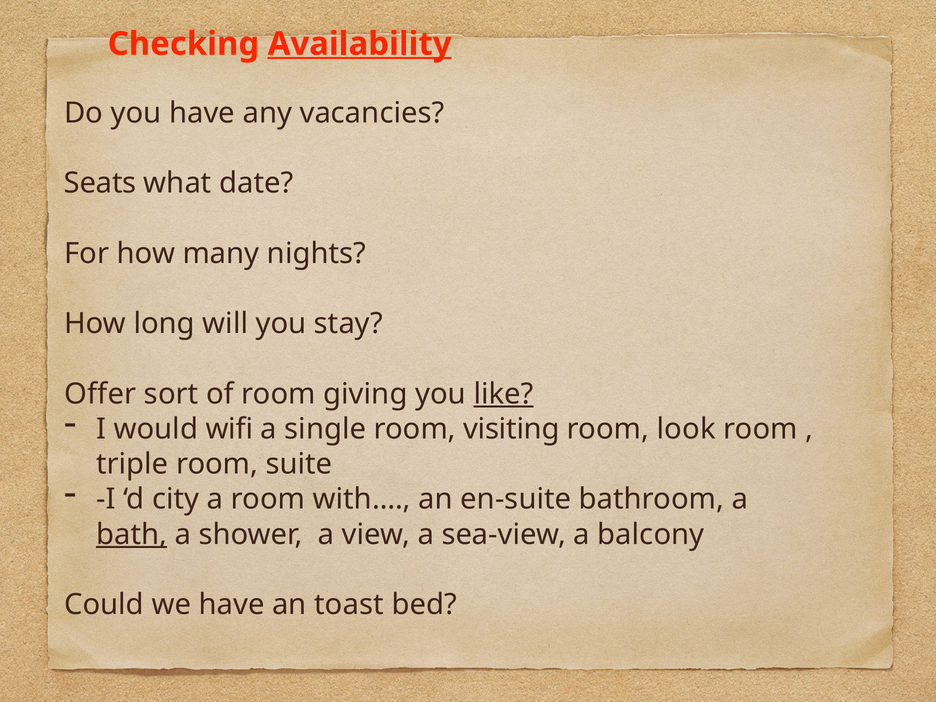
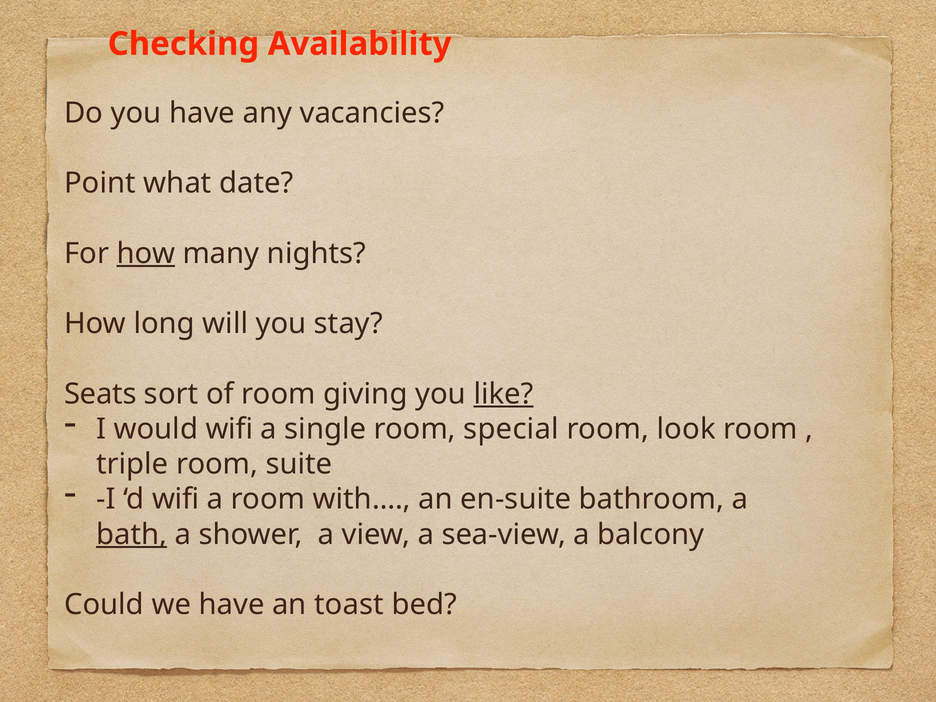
Availability underline: present -> none (360, 44)
Seats: Seats -> Point (100, 183)
how underline: none -> present (146, 254)
Offer: Offer -> Seats (100, 394)
visiting: visiting -> special (511, 429)
d city: city -> wifi (176, 499)
